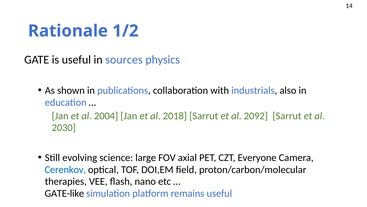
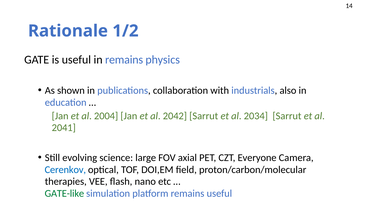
in sources: sources -> remains (124, 60)
2018: 2018 -> 2042 (175, 116)
2092: 2092 -> 2034 (256, 116)
2030: 2030 -> 2041 (64, 127)
GATE-like colour: black -> green (64, 193)
